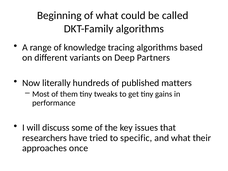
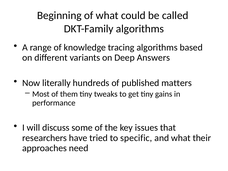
Partners: Partners -> Answers (153, 58)
once: once -> need (79, 148)
